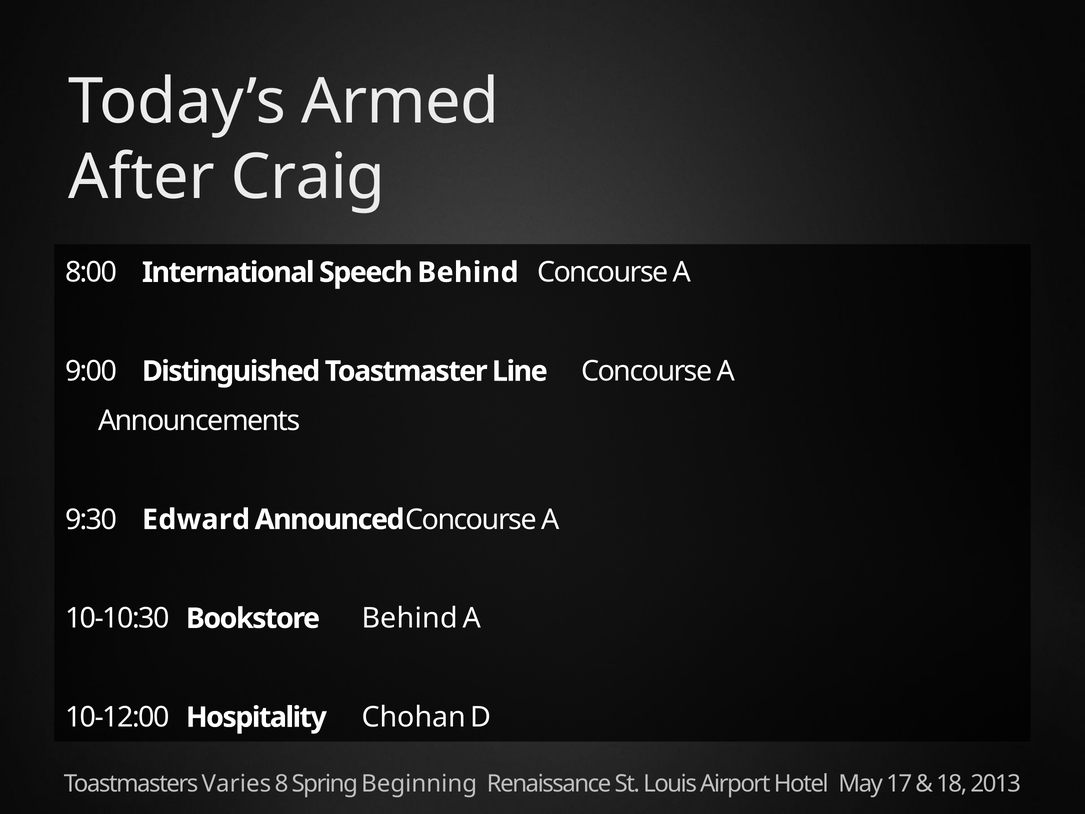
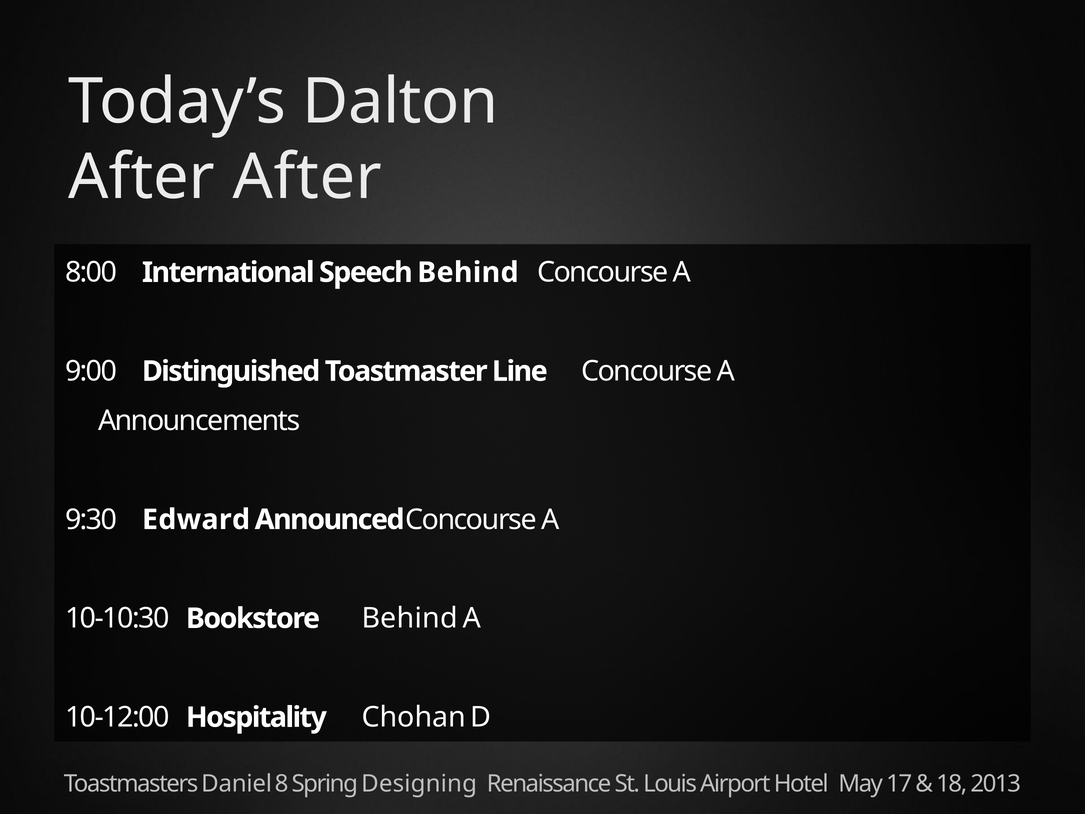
Armed: Armed -> Dalton (400, 102)
After Craig: Craig -> After (307, 178)
Varies: Varies -> Daniel (237, 784)
Beginning: Beginning -> Designing (419, 784)
